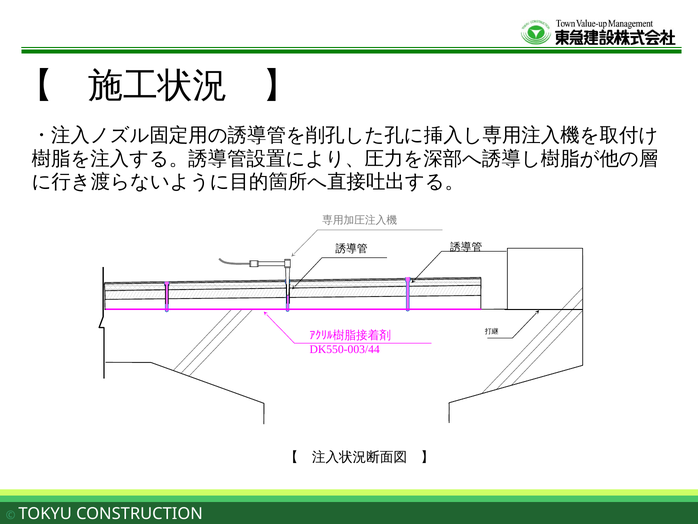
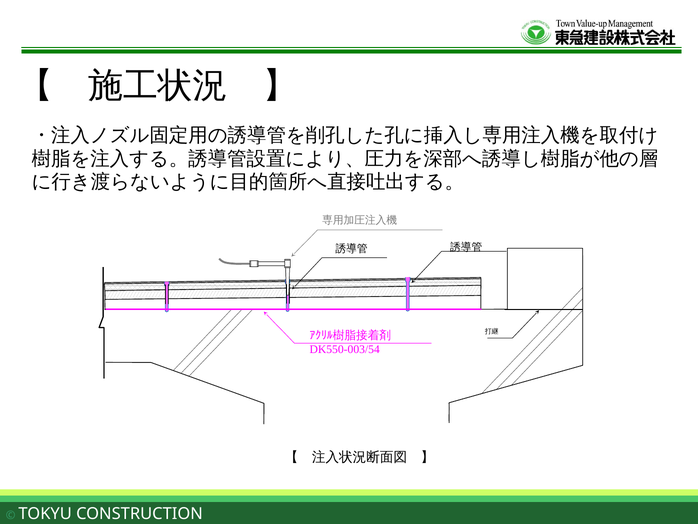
DK550-003/44: DK550-003/44 -> DK550-003/54 (345, 349)
